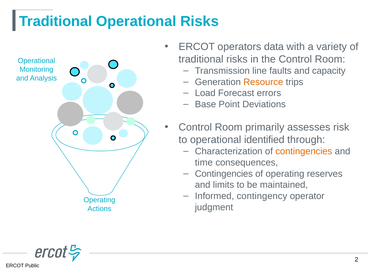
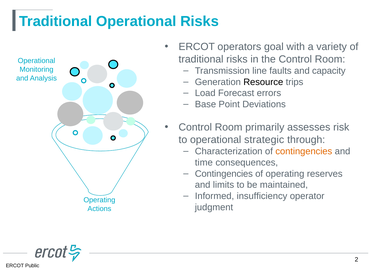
data: data -> goal (274, 47)
Resource colour: orange -> black (263, 82)
identified: identified -> strategic (264, 140)
contingency: contingency -> insufficiency (262, 196)
